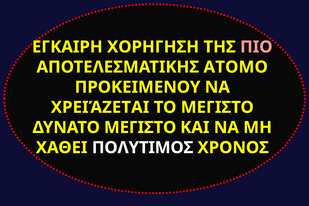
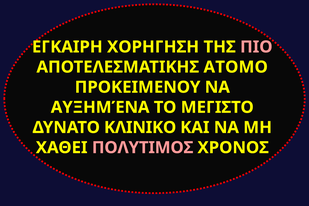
ΧΡΕΙΆΖΕΤΑΙ: ΧΡΕΙΆΖΕΤΑΙ -> ΑΥΞΗΜΈΝΑ (100, 107)
ΔΥΝΑΤΟ ΜΕΓΙΣΤΟ: ΜΕΓΙΣΤΟ -> ΚΛΙΝΙΚΟ (140, 127)
ΠΟΛΥΤΙΜΟΣ colour: white -> pink (143, 148)
